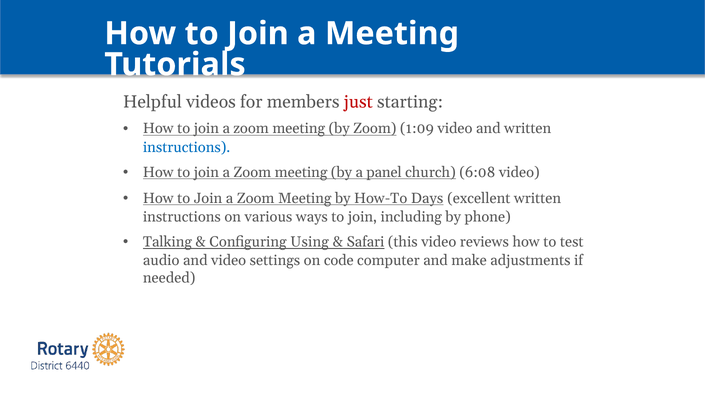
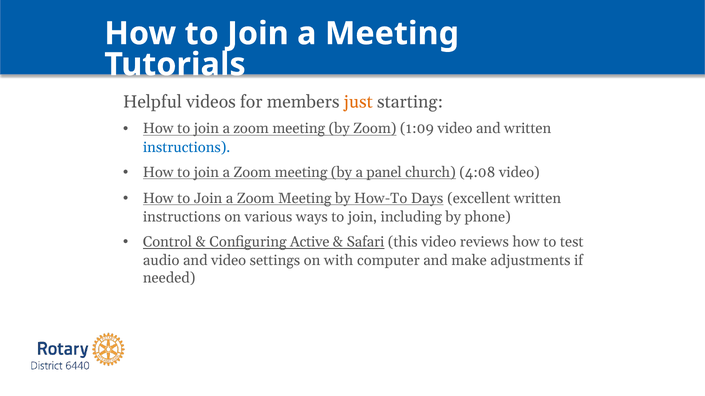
just colour: red -> orange (358, 102)
6:08: 6:08 -> 4:08 (477, 172)
Talking: Talking -> Control (167, 242)
Using: Using -> Active (310, 242)
code: code -> with (339, 261)
